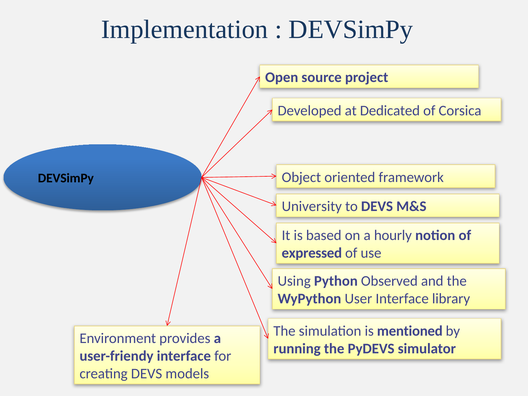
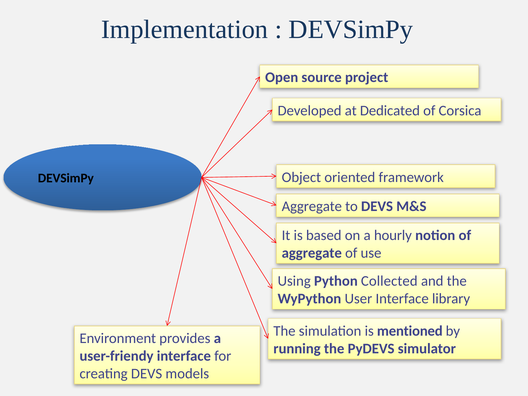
University: University -> Aggregate (312, 206)
expressed: expressed -> aggregate (312, 253)
Observed: Observed -> Collected (389, 281)
